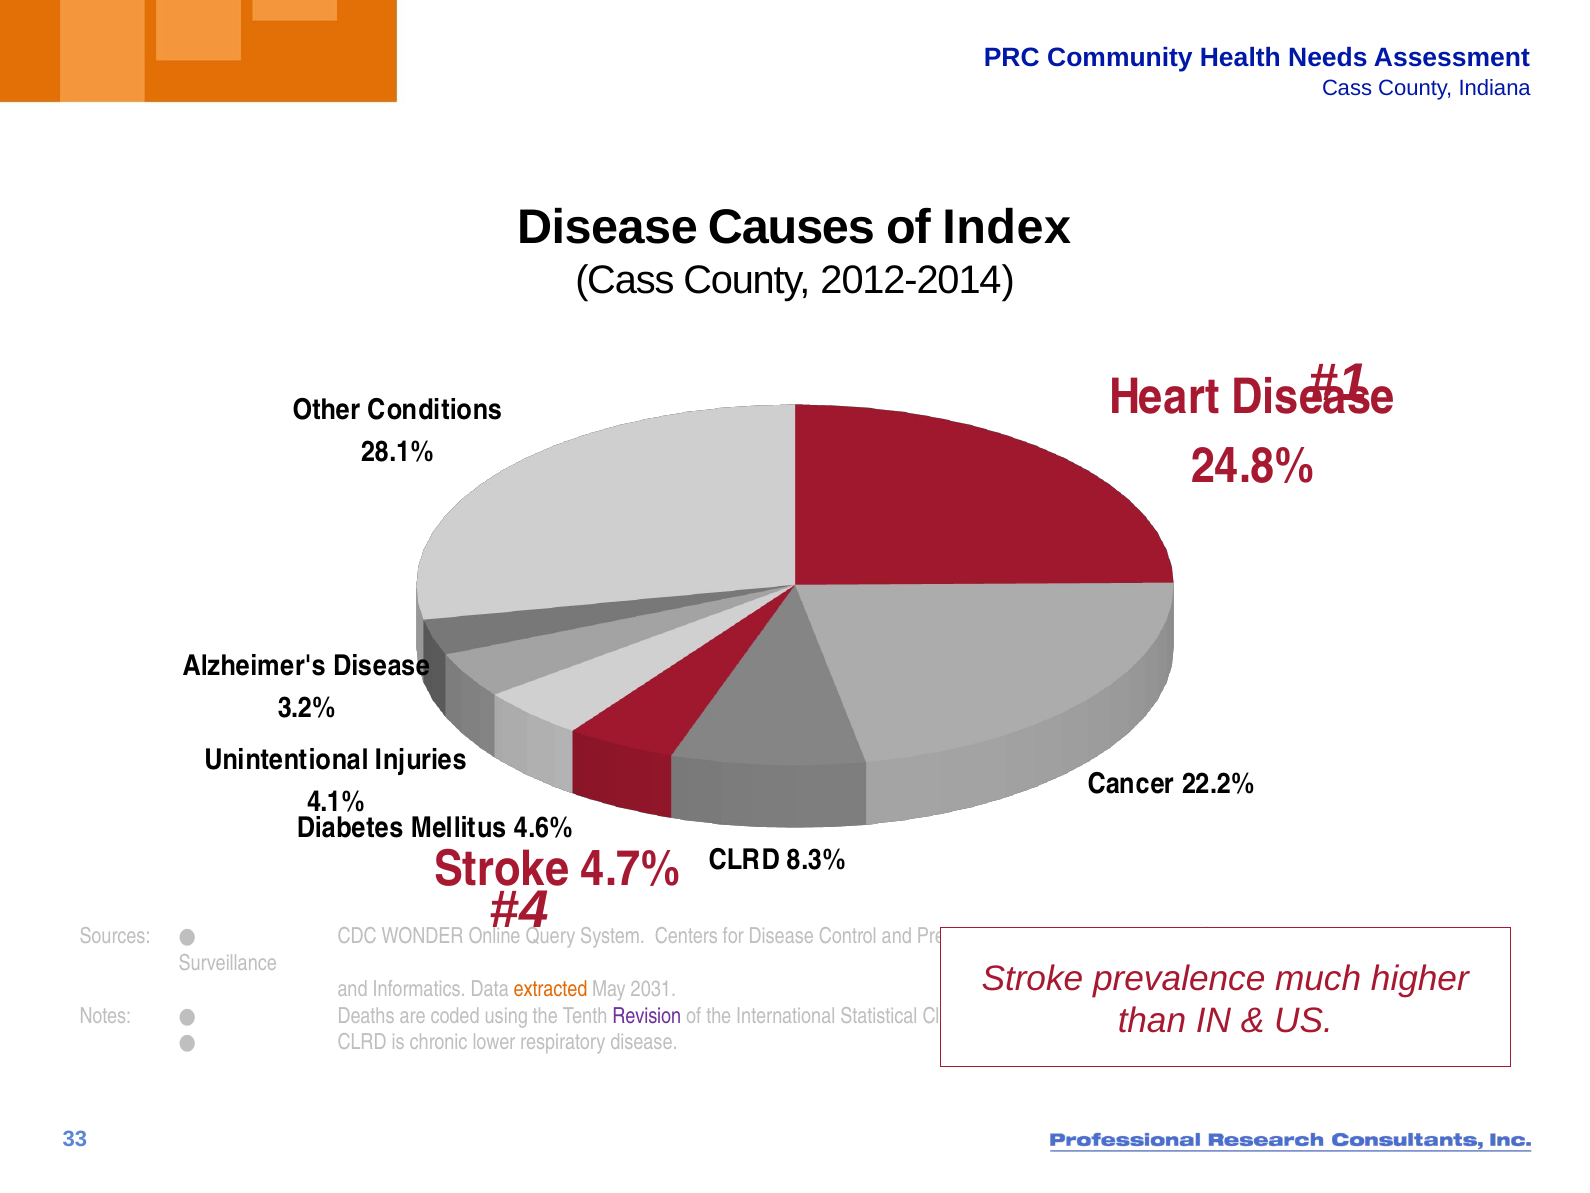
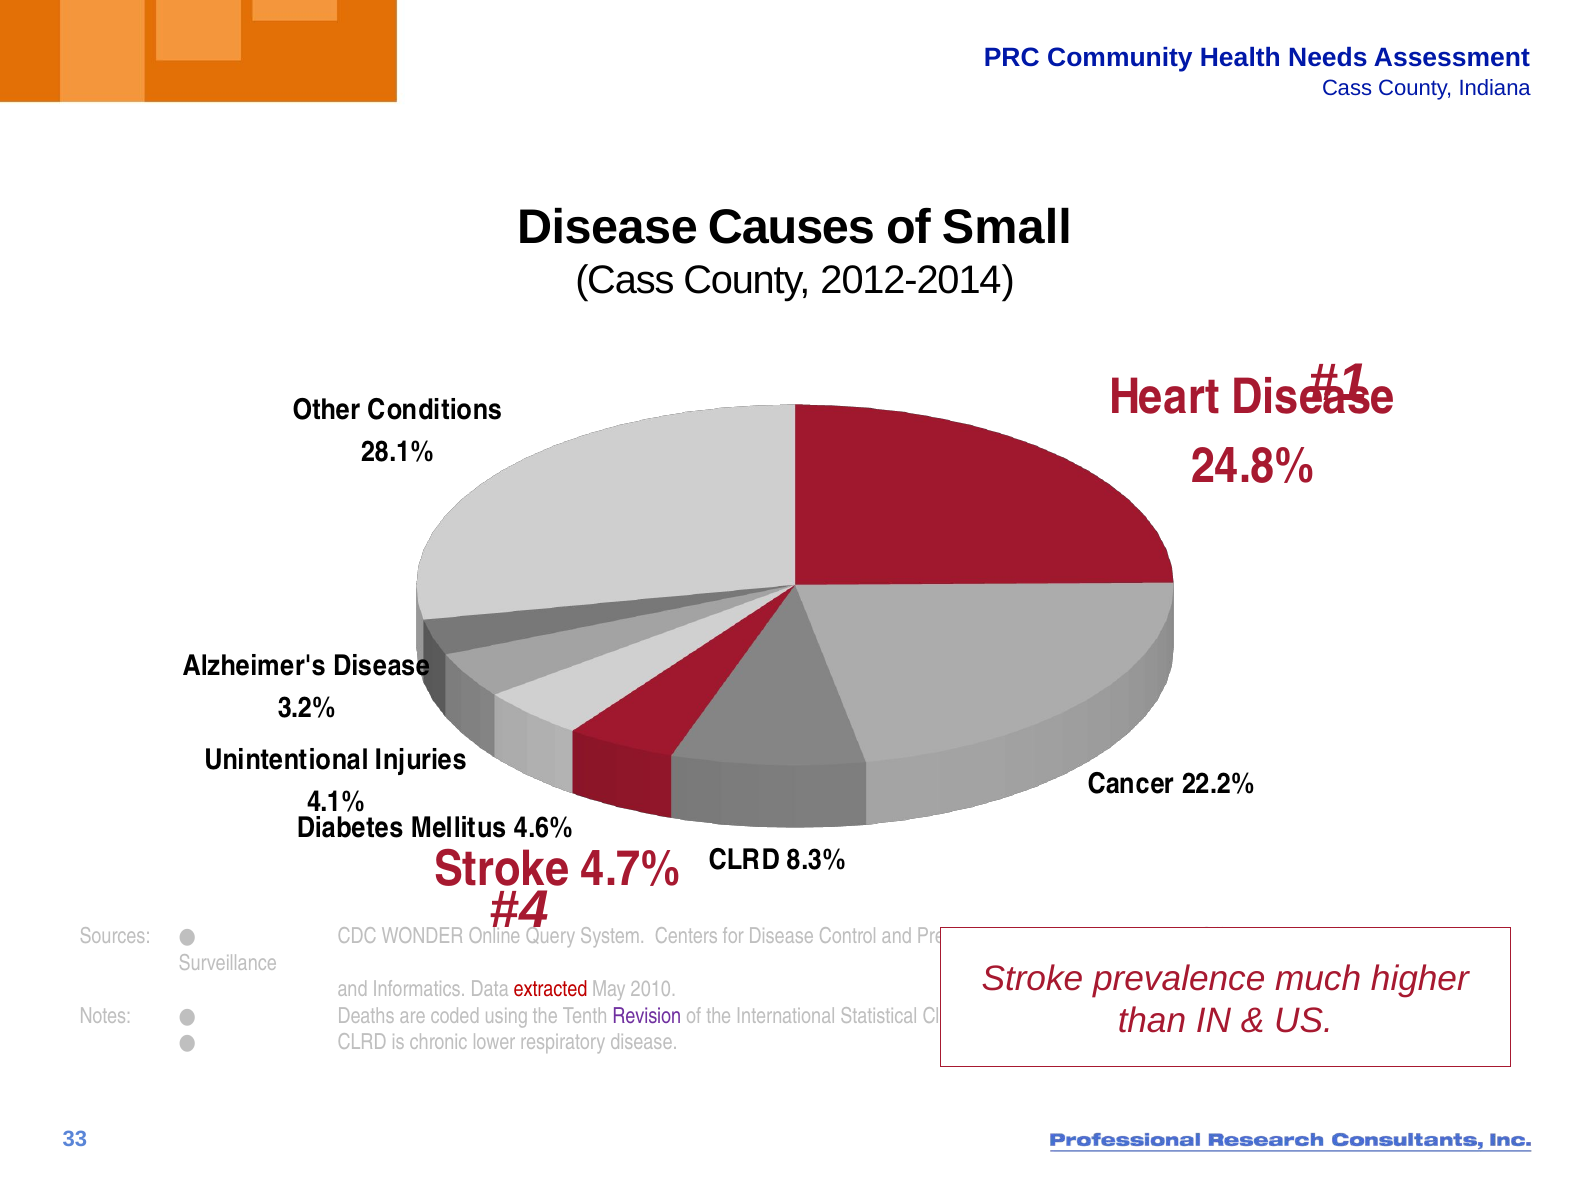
Index: Index -> Small (1007, 228)
extracted colour: orange -> red (550, 989)
2031: 2031 -> 2010 (653, 989)
